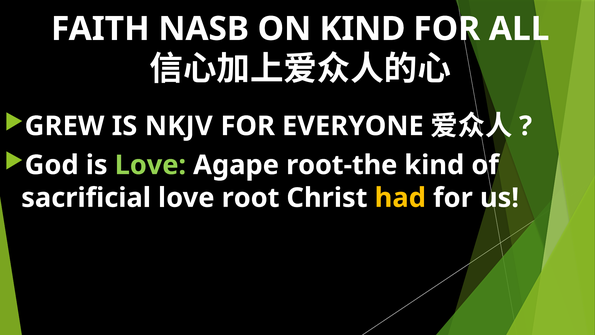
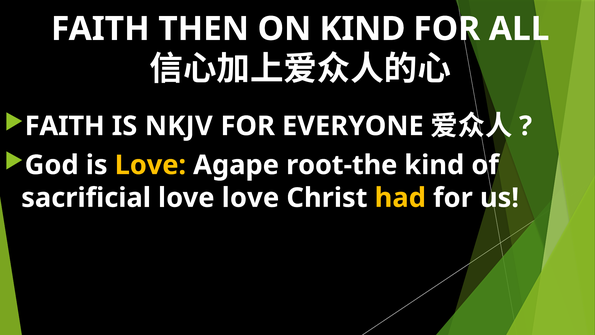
NASB: NASB -> THEN (204, 29)
GREW: GREW -> FAITH (65, 126)
Love colour: light green -> yellow (150, 165)
love root: root -> love (250, 198)
